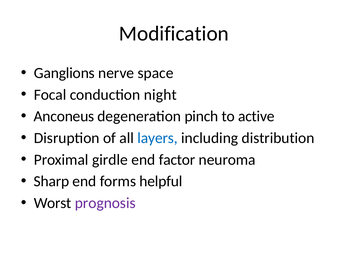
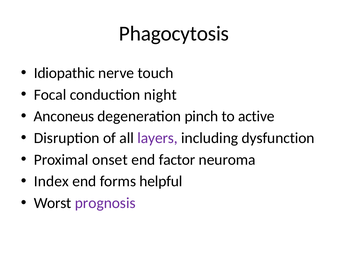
Modification: Modification -> Phagocytosis (174, 34)
Ganglions: Ganglions -> Idiopathic (64, 73)
space: space -> touch (156, 73)
layers colour: blue -> purple (158, 138)
distribution: distribution -> dysfunction (278, 138)
girdle: girdle -> onset (110, 160)
Sharp: Sharp -> Index (51, 181)
